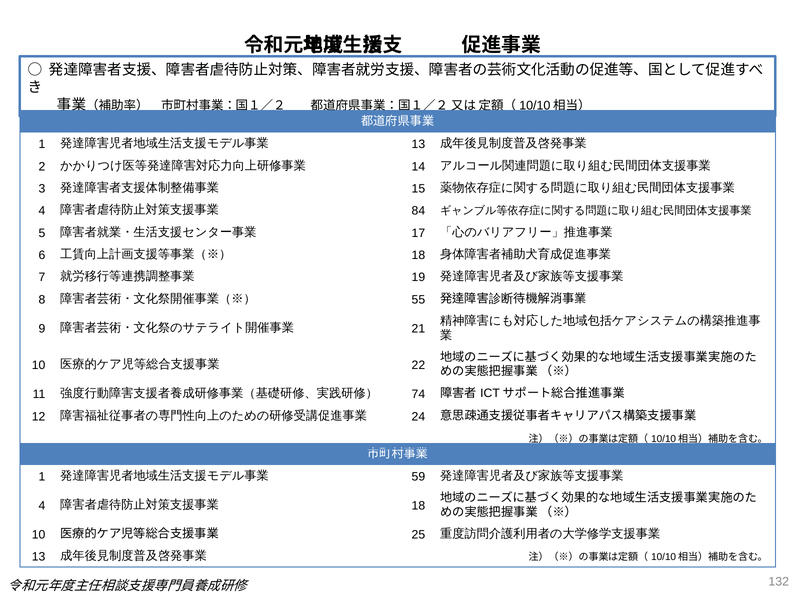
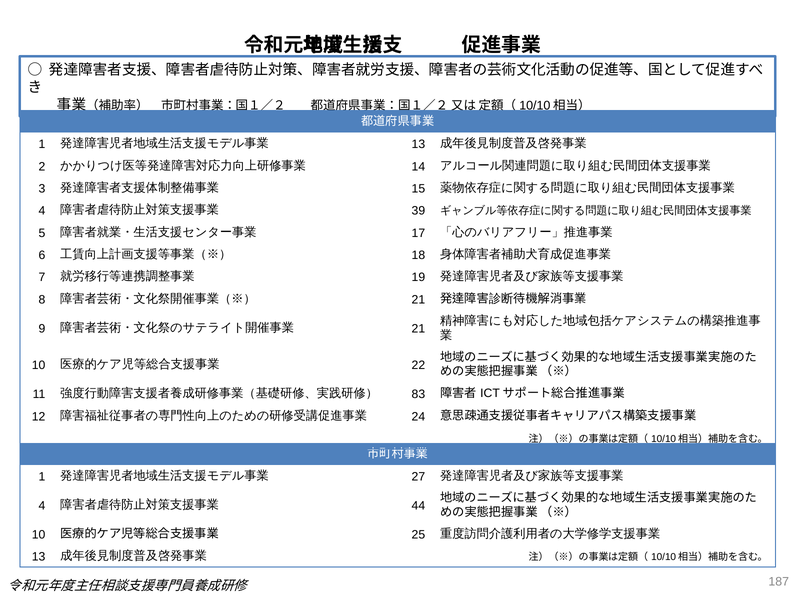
84: 84 -> 39 (418, 211)
55: 55 -> 21 (418, 300)
74: 74 -> 83 (418, 395)
59: 59 -> 27 (418, 477)
18: 18 -> 44 (418, 506)
132: 132 -> 187 (779, 583)
